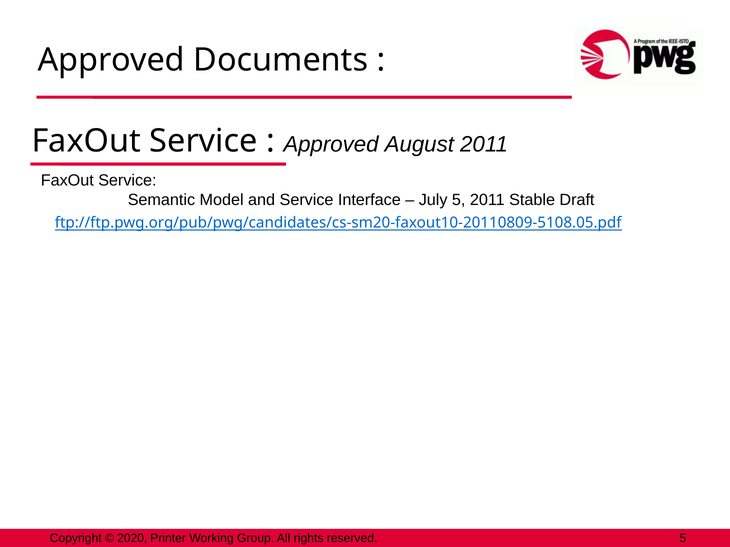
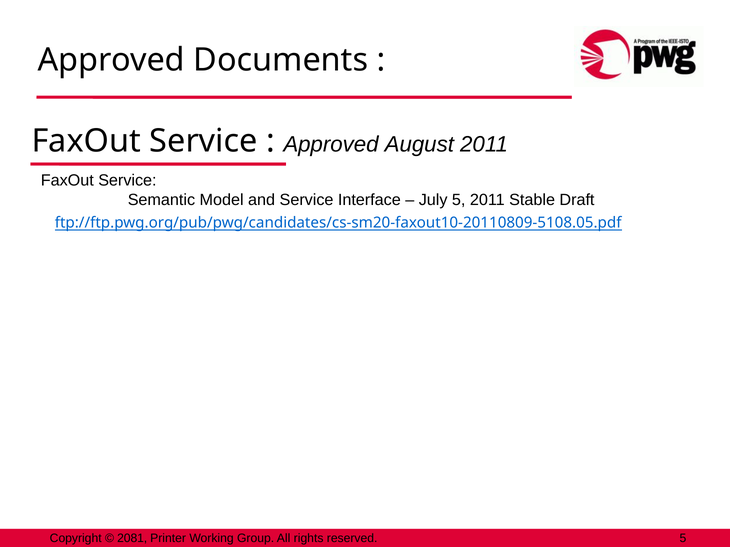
2020: 2020 -> 2081 (132, 539)
